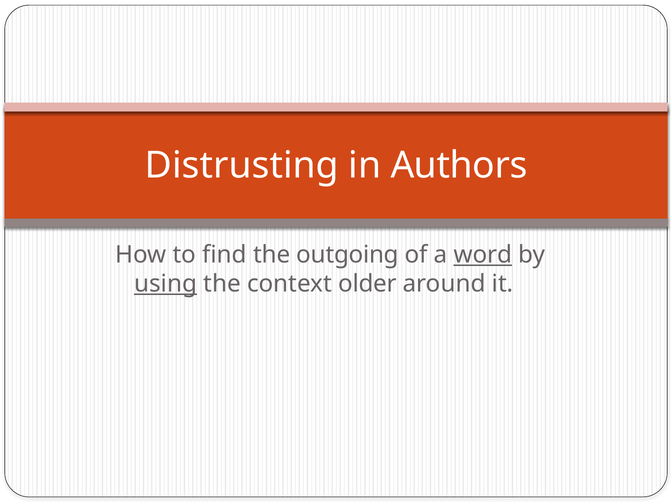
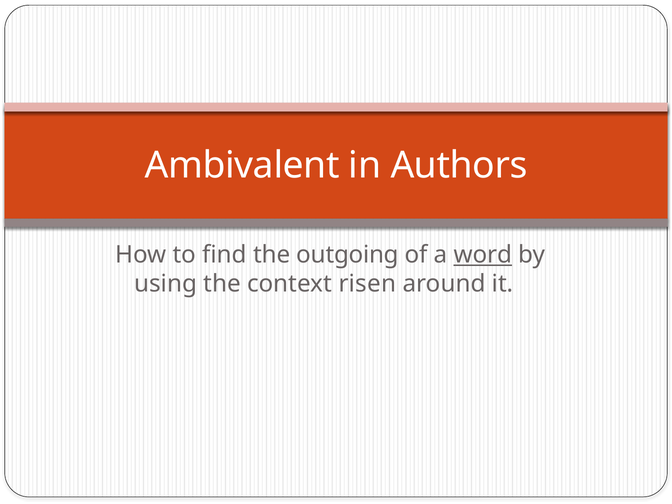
Distrusting: Distrusting -> Ambivalent (242, 166)
using underline: present -> none (166, 284)
older: older -> risen (367, 284)
